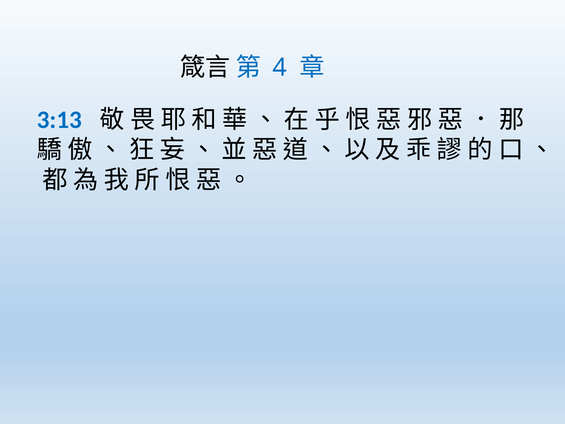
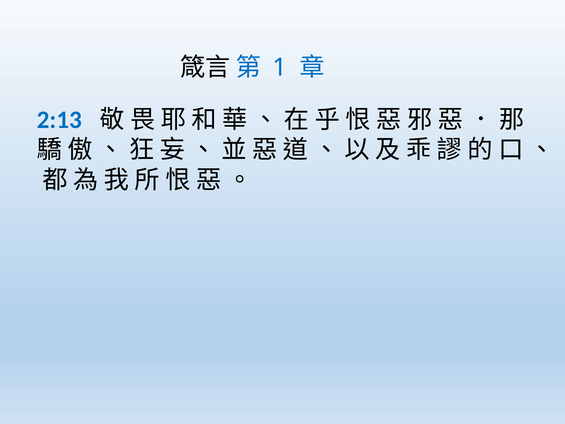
4: 4 -> 1 (280, 67)
3:13: 3:13 -> 2:13 (59, 120)
